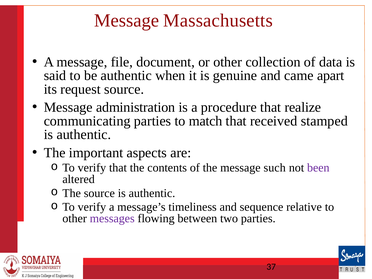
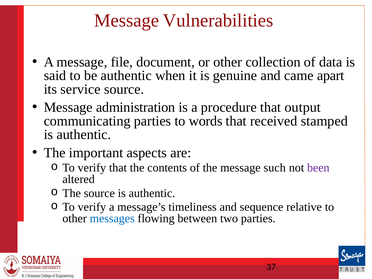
Massachusetts: Massachusetts -> Vulnerabilities (218, 21)
request: request -> service (80, 89)
realize: realize -> output (303, 107)
match: match -> words (206, 121)
messages colour: purple -> blue (112, 219)
